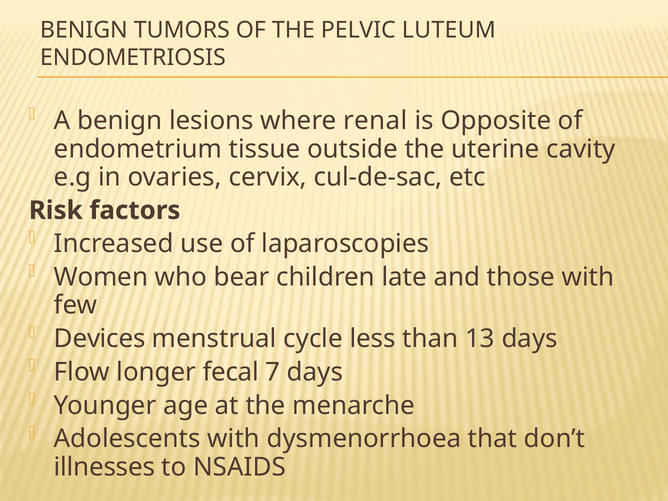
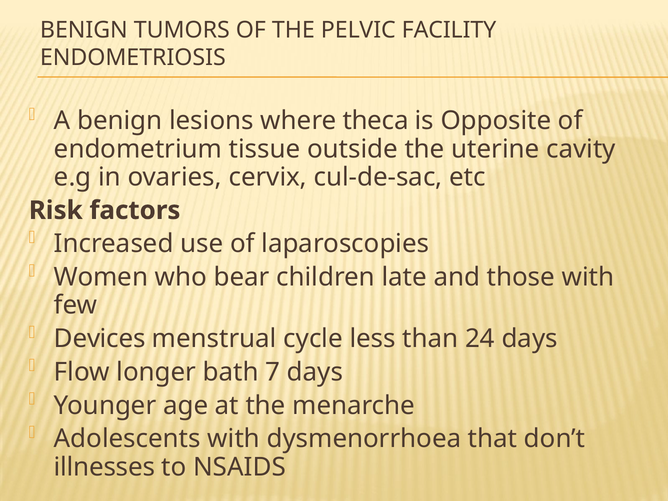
LUTEUM: LUTEUM -> FACILITY (449, 30)
renal: renal -> theca (376, 121)
13: 13 -> 24 (480, 339)
fecal: fecal -> bath (231, 372)
